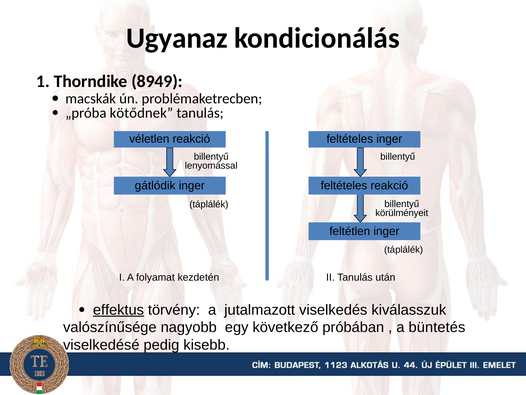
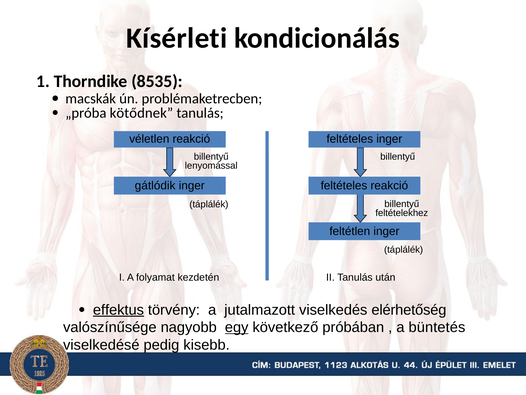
Ugyanaz: Ugyanaz -> Kísérleti (177, 38)
8949: 8949 -> 8535 (157, 81)
körülményeit: körülményeit -> feltételekhez (402, 213)
kiválasszuk: kiválasszuk -> elérhetőség (409, 309)
egy underline: none -> present (237, 327)
